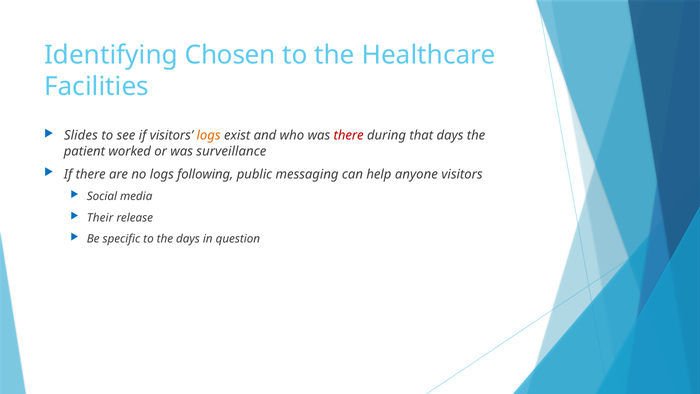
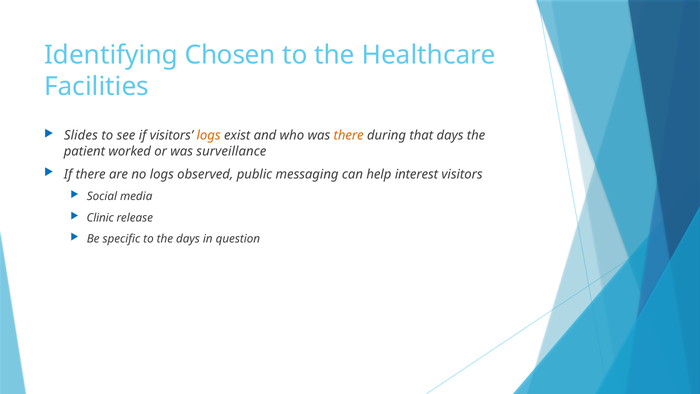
there colour: red -> orange (349, 135)
following: following -> observed (205, 174)
anyone: anyone -> interest (416, 174)
Their: Their -> Clinic (100, 218)
